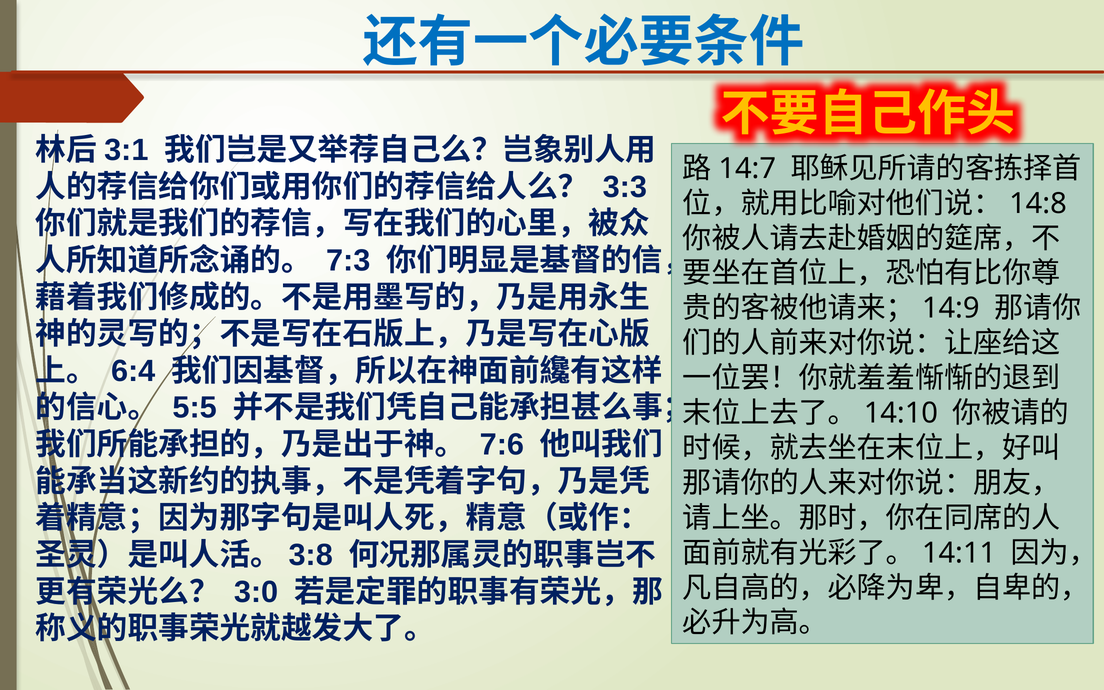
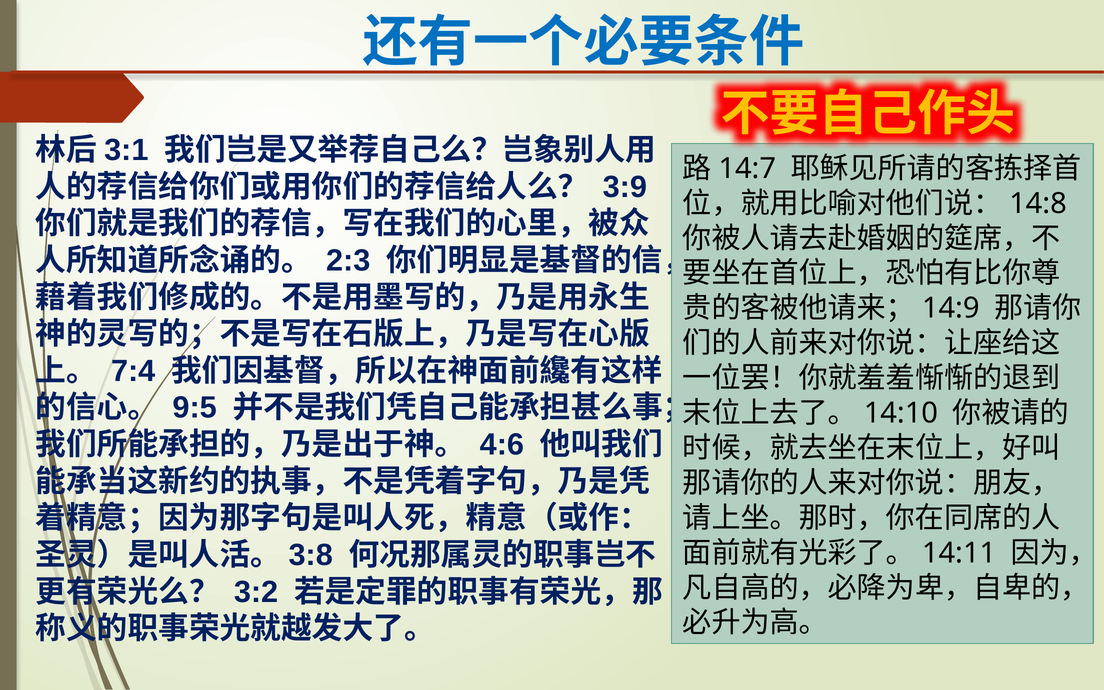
3:3: 3:3 -> 3:9 (625, 187)
7:3: 7:3 -> 2:3 (348, 261)
6:4: 6:4 -> 7:4 (133, 371)
5:5: 5:5 -> 9:5 (195, 408)
7:6: 7:6 -> 4:6 (502, 445)
3:0: 3:0 -> 3:2 (256, 592)
